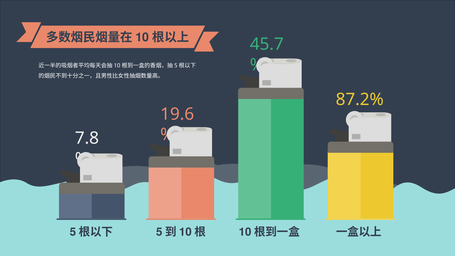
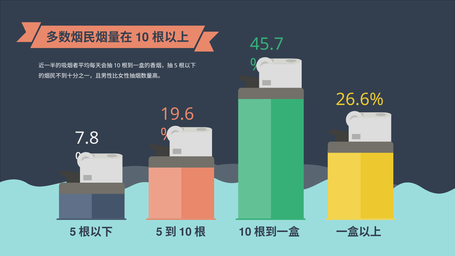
87.2%: 87.2% -> 26.6% (360, 99)
